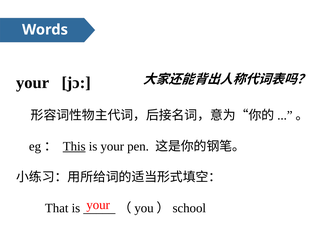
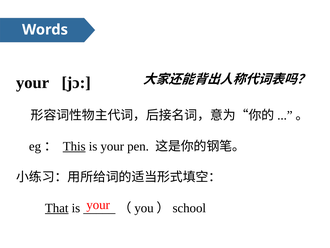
That underline: none -> present (57, 208)
